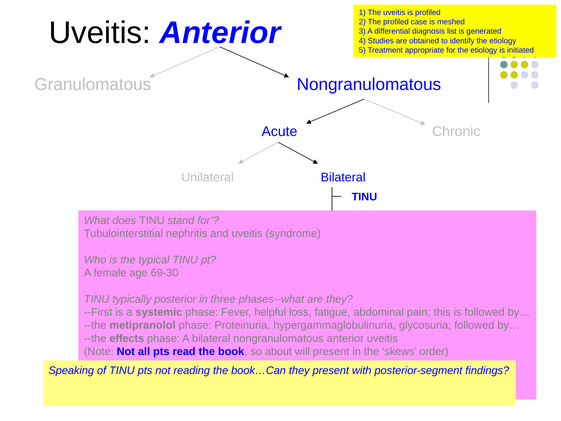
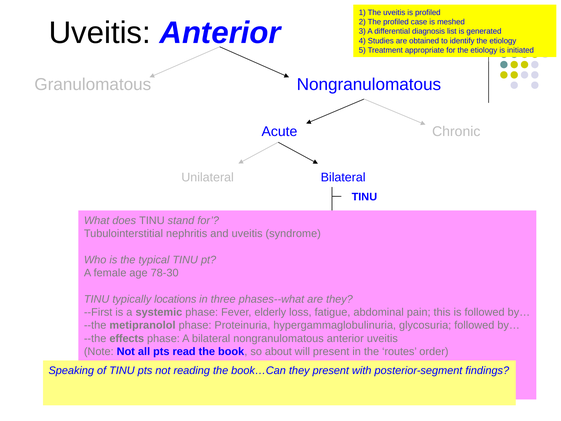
69-30: 69-30 -> 78-30 (165, 273)
posterior: posterior -> locations (175, 299)
helpful: helpful -> elderly (270, 312)
skews: skews -> routes (399, 351)
